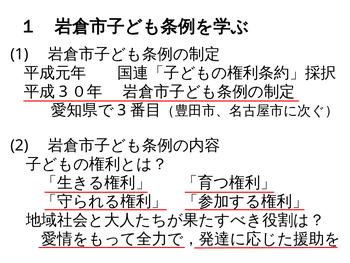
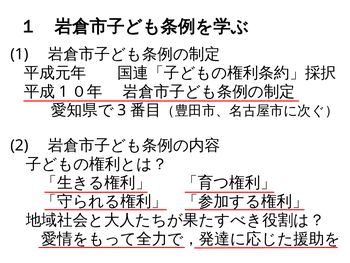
3: 3 -> 1 (63, 91)
